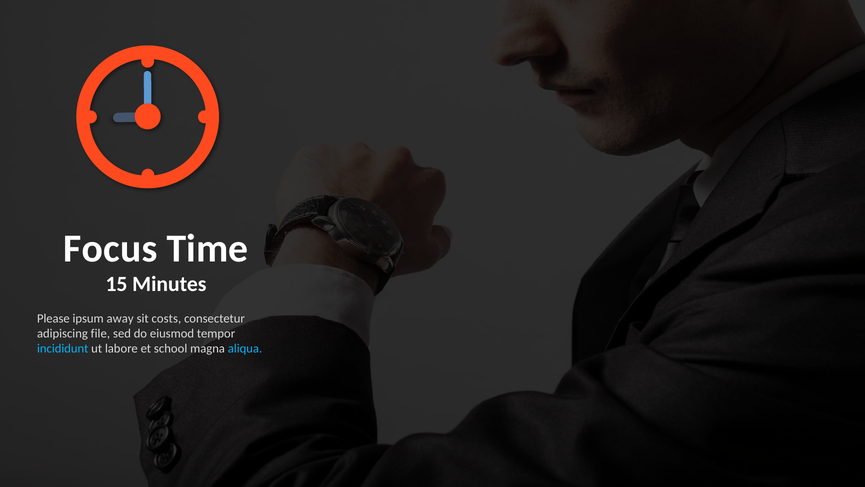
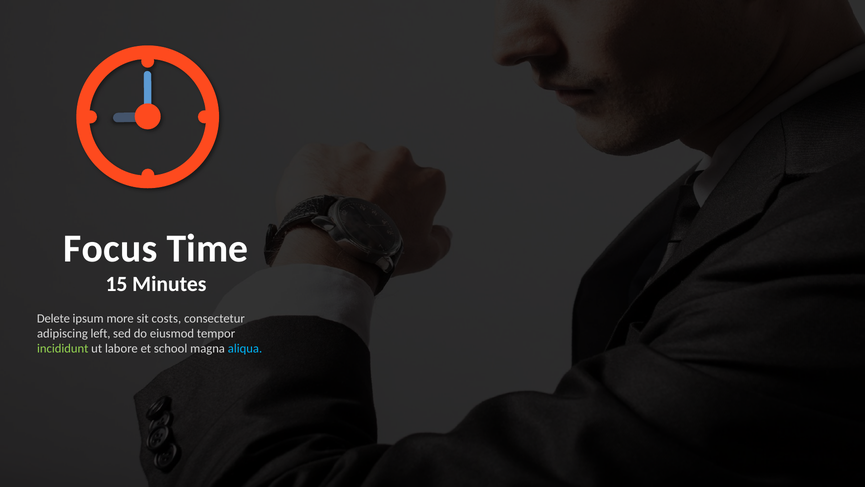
Please: Please -> Delete (53, 318)
away: away -> more (120, 318)
file: file -> left (100, 333)
incididunt colour: light blue -> light green (63, 348)
